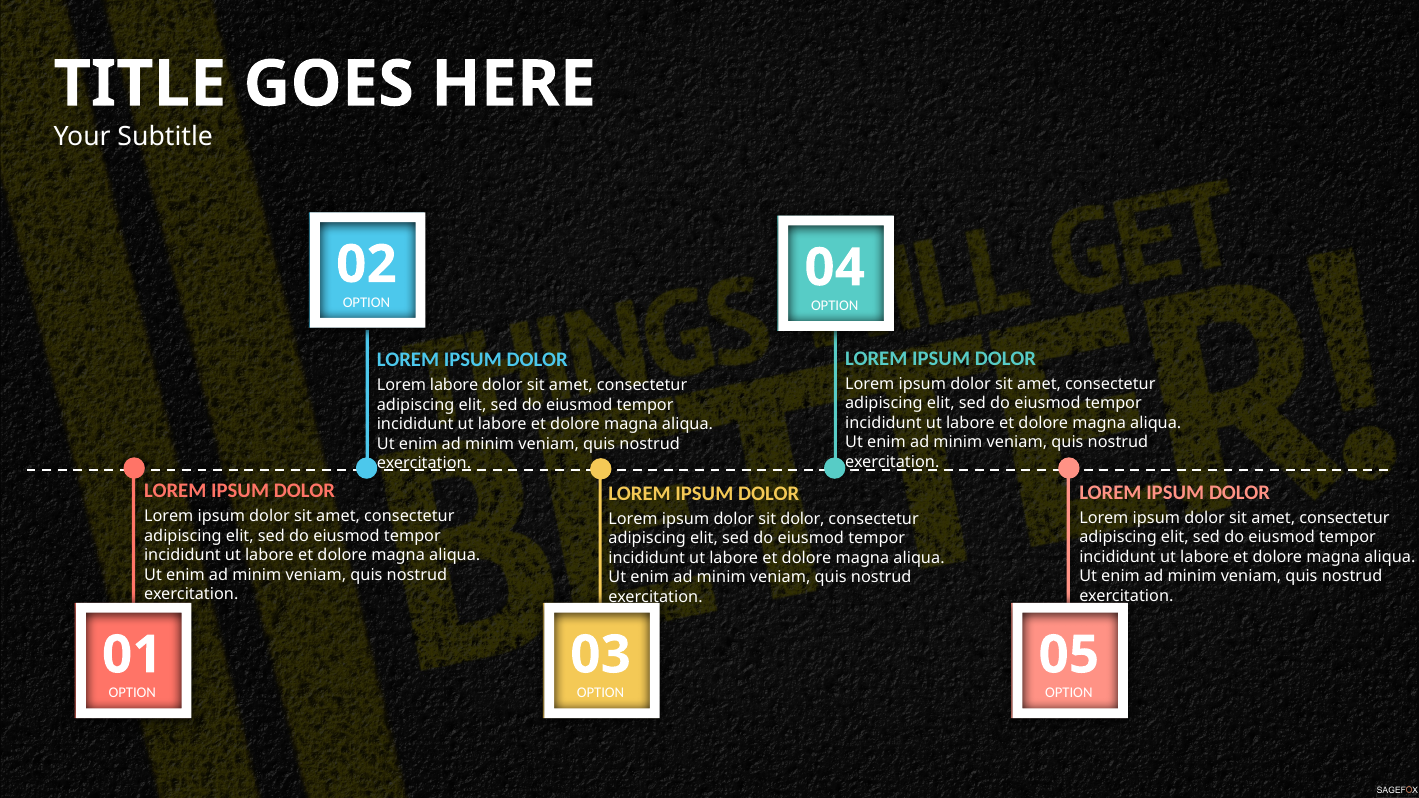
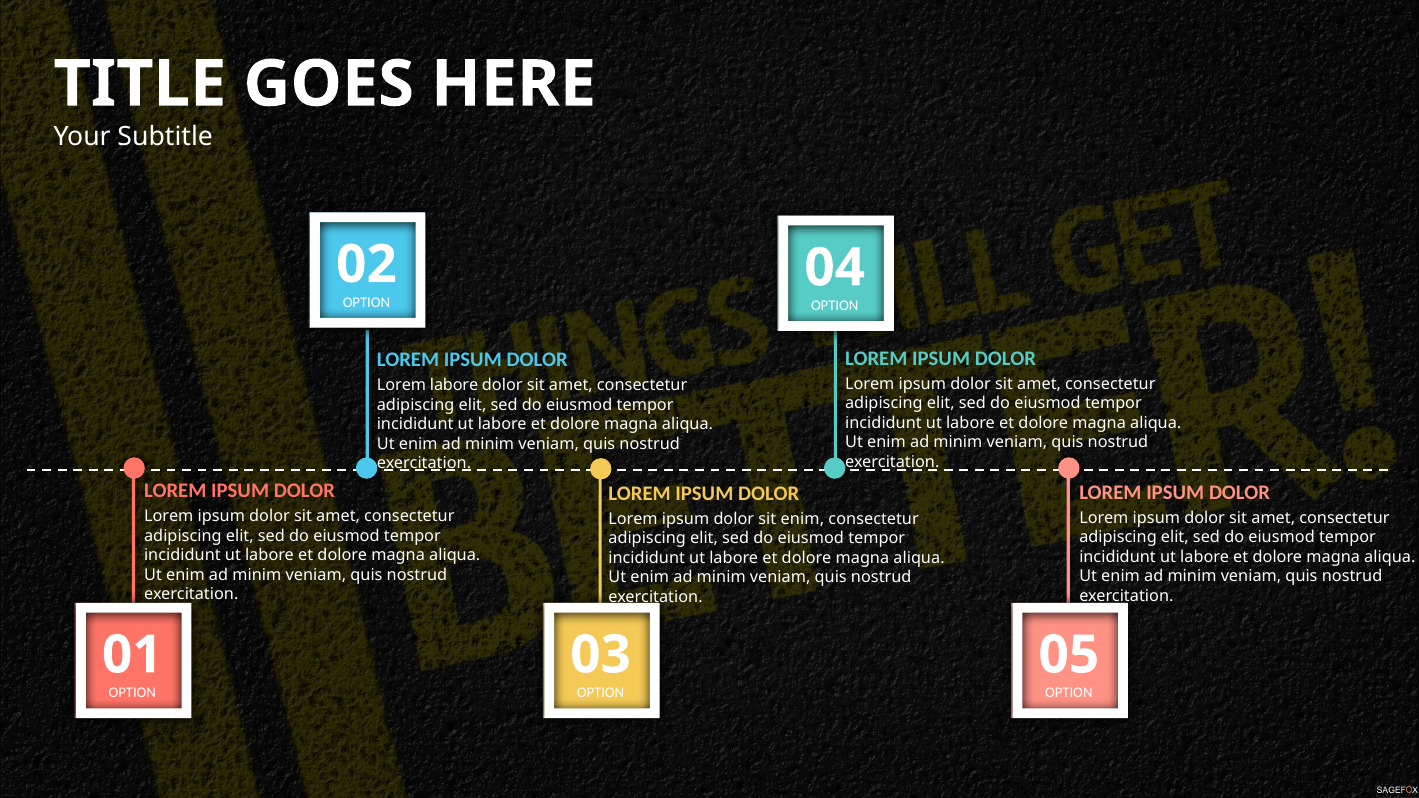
sit dolor: dolor -> enim (802, 519)
